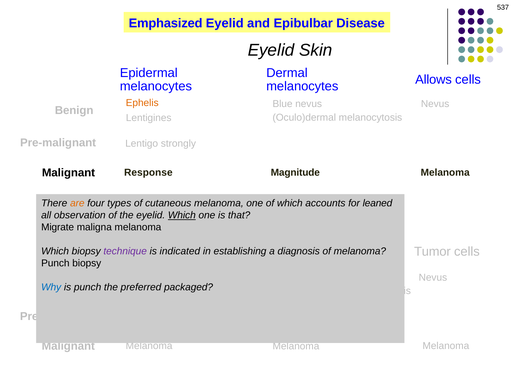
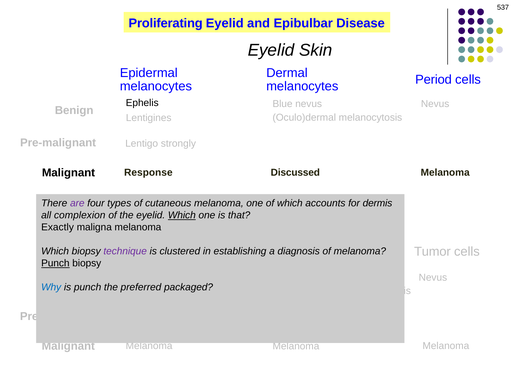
Emphasized: Emphasized -> Proliferating (166, 23)
Allows: Allows -> Period (434, 80)
Ephelis colour: orange -> black (142, 103)
Magnitude: Magnitude -> Discussed (295, 173)
are colour: orange -> purple (77, 204)
leaned: leaned -> dermis (377, 204)
observation: observation -> complexion (80, 216)
Migrate: Migrate -> Exactly (58, 228)
indicated: indicated -> clustered (180, 252)
Punch underline: none -> present (55, 264)
